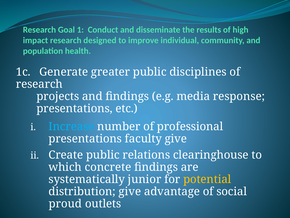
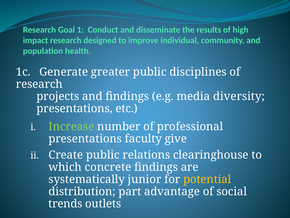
response: response -> diversity (239, 96)
Increase colour: light blue -> light green (71, 126)
distribution give: give -> part (130, 191)
proud: proud -> trends (65, 203)
